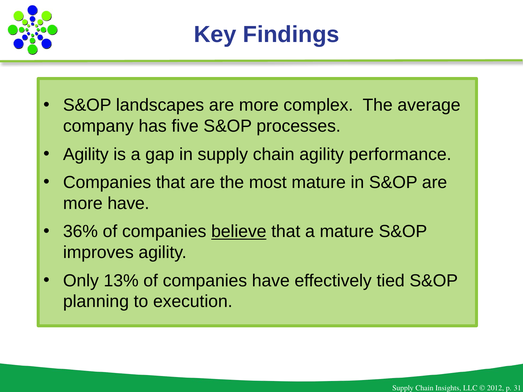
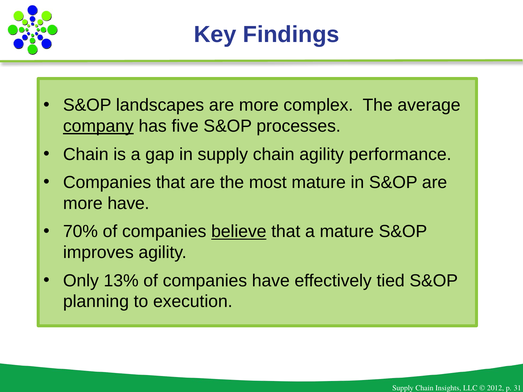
company underline: none -> present (98, 126)
Agility: Agility -> Chain (86, 154)
36%: 36% -> 70% (80, 232)
